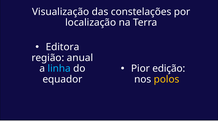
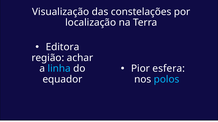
anual: anual -> achar (80, 58)
edição: edição -> esfera (169, 69)
polos colour: yellow -> light blue (167, 80)
